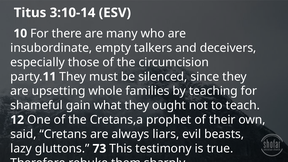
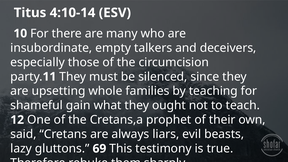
3:10-14: 3:10-14 -> 4:10-14 (73, 13)
73: 73 -> 69 (99, 149)
